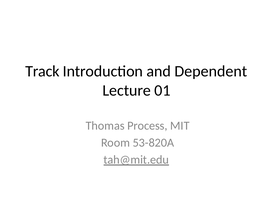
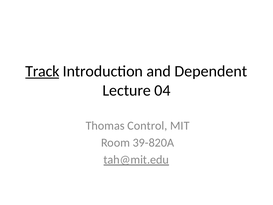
Track underline: none -> present (42, 71)
01: 01 -> 04 (162, 90)
Process: Process -> Control (147, 126)
53-820A: 53-820A -> 39-820A (153, 143)
